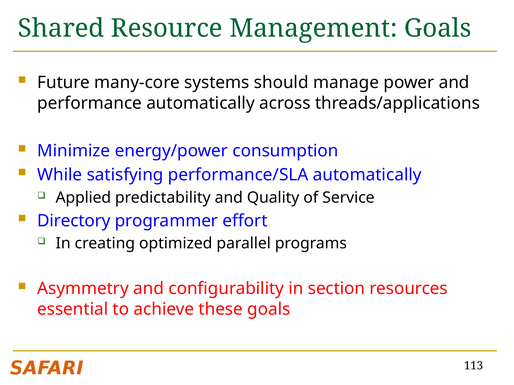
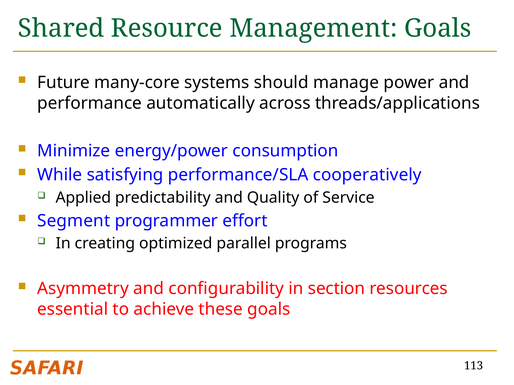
performance/SLA automatically: automatically -> cooperatively (367, 175)
Directory: Directory -> Segment (74, 221)
